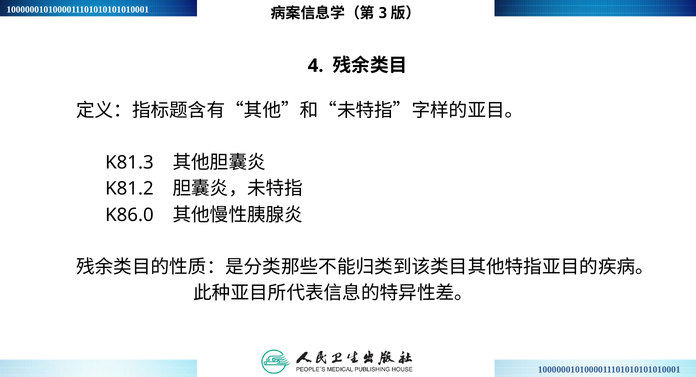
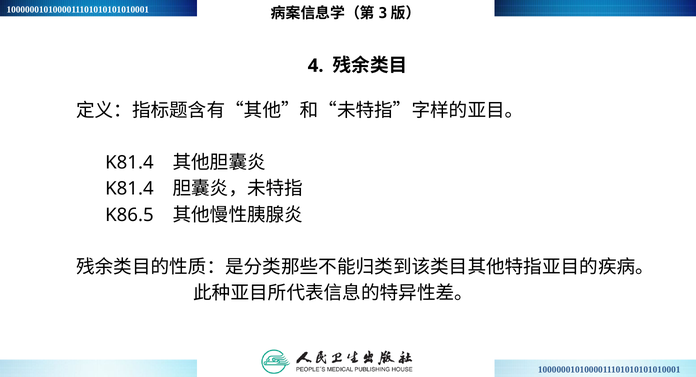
K81.3: K81.3 -> K81.4 (129, 163)
K81.2: K81.2 -> K81.4 (129, 189)
K86.0: K86.0 -> K86.5 (129, 215)
